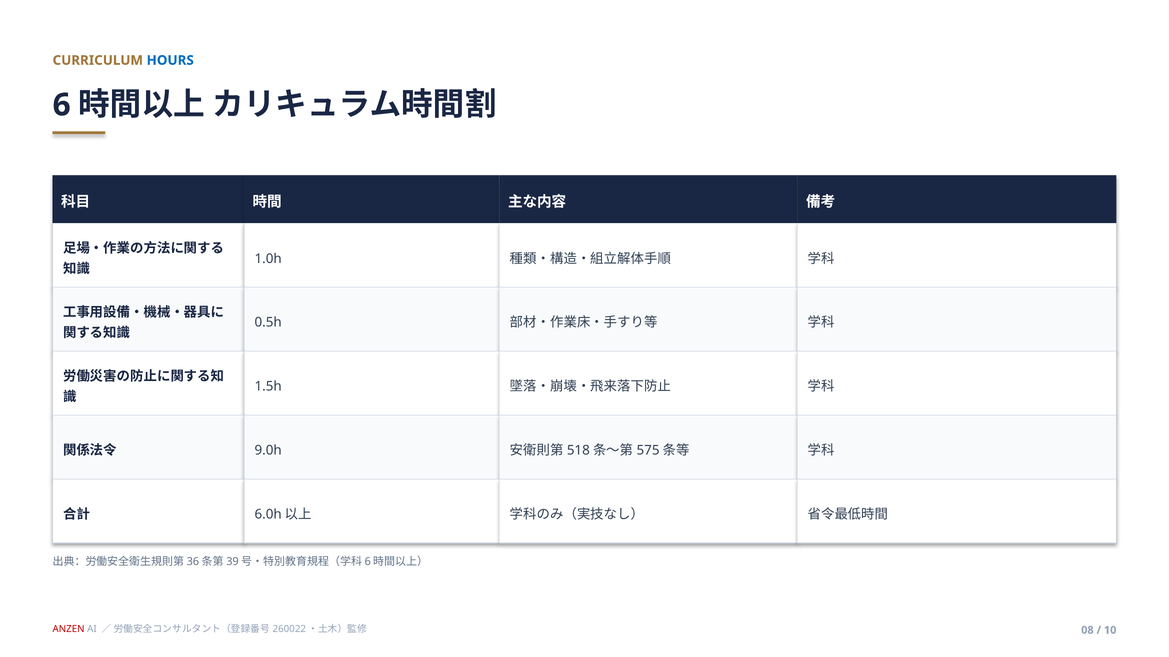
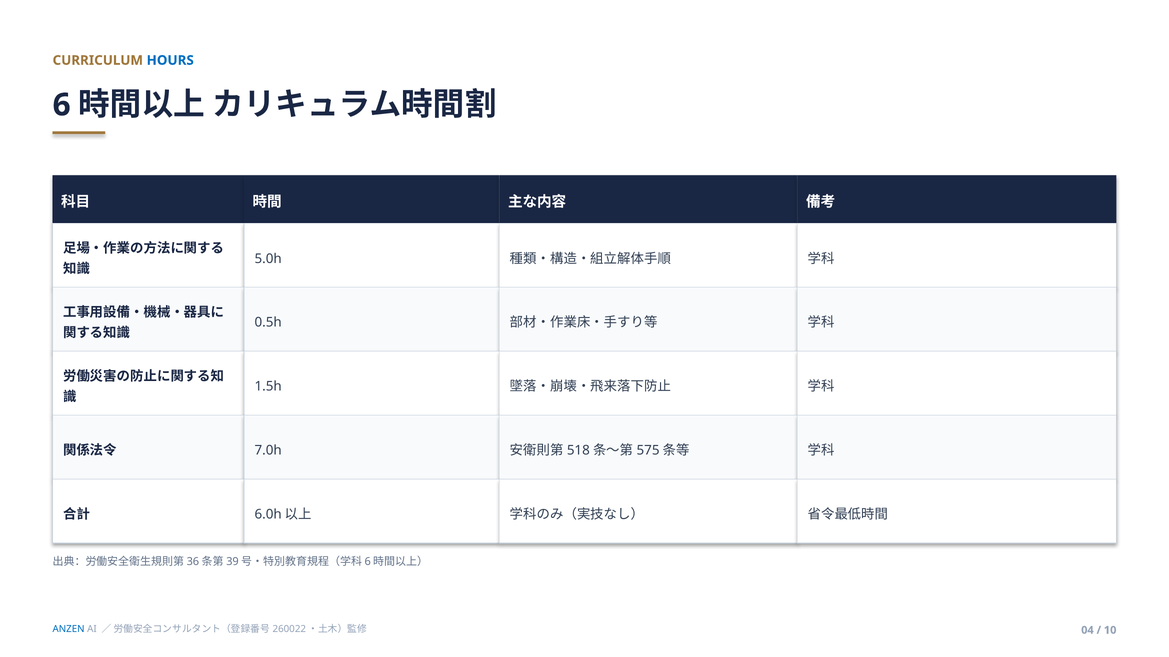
1.0h: 1.0h -> 5.0h (268, 259)
9.0h: 9.0h -> 7.0h (268, 451)
ANZEN colour: red -> blue (69, 630)
08: 08 -> 04 (1087, 631)
